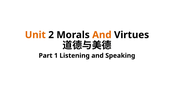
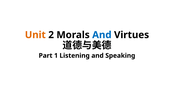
And colour: orange -> blue (102, 35)
